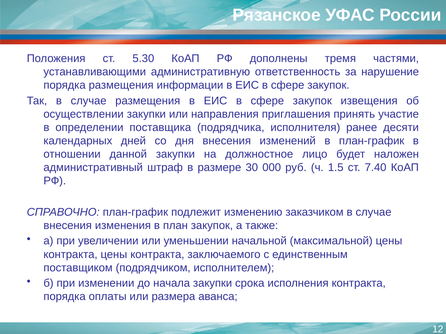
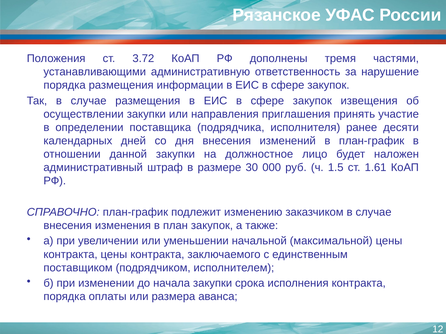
5.30: 5.30 -> 3.72 (143, 58)
7.40: 7.40 -> 1.61 (376, 168)
